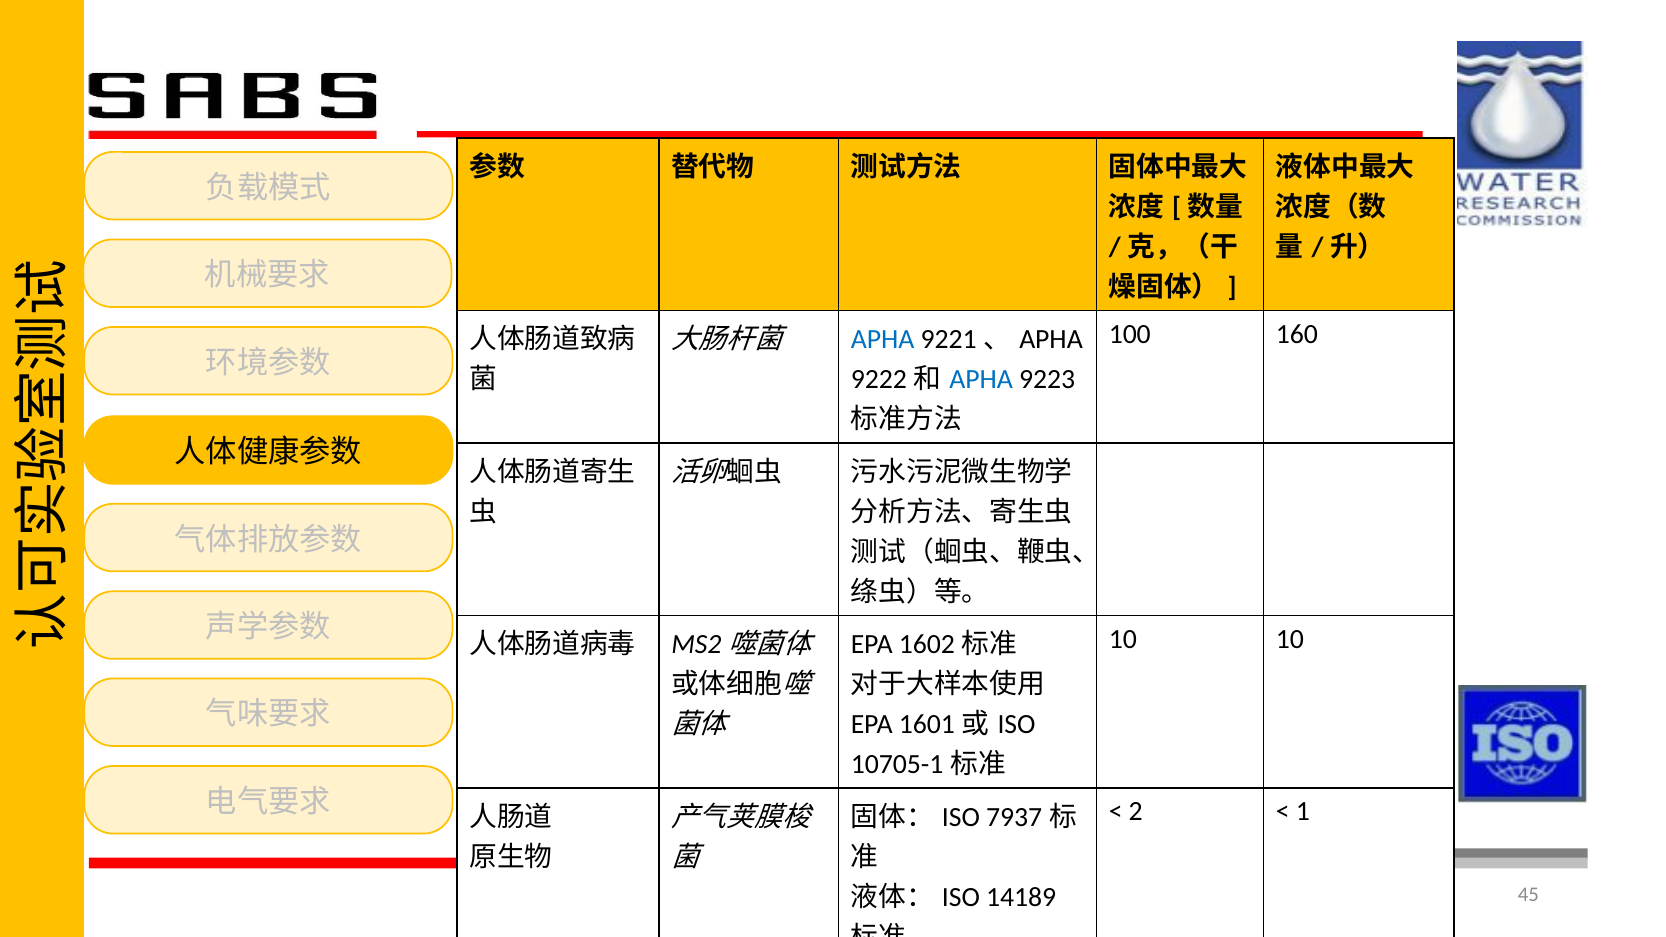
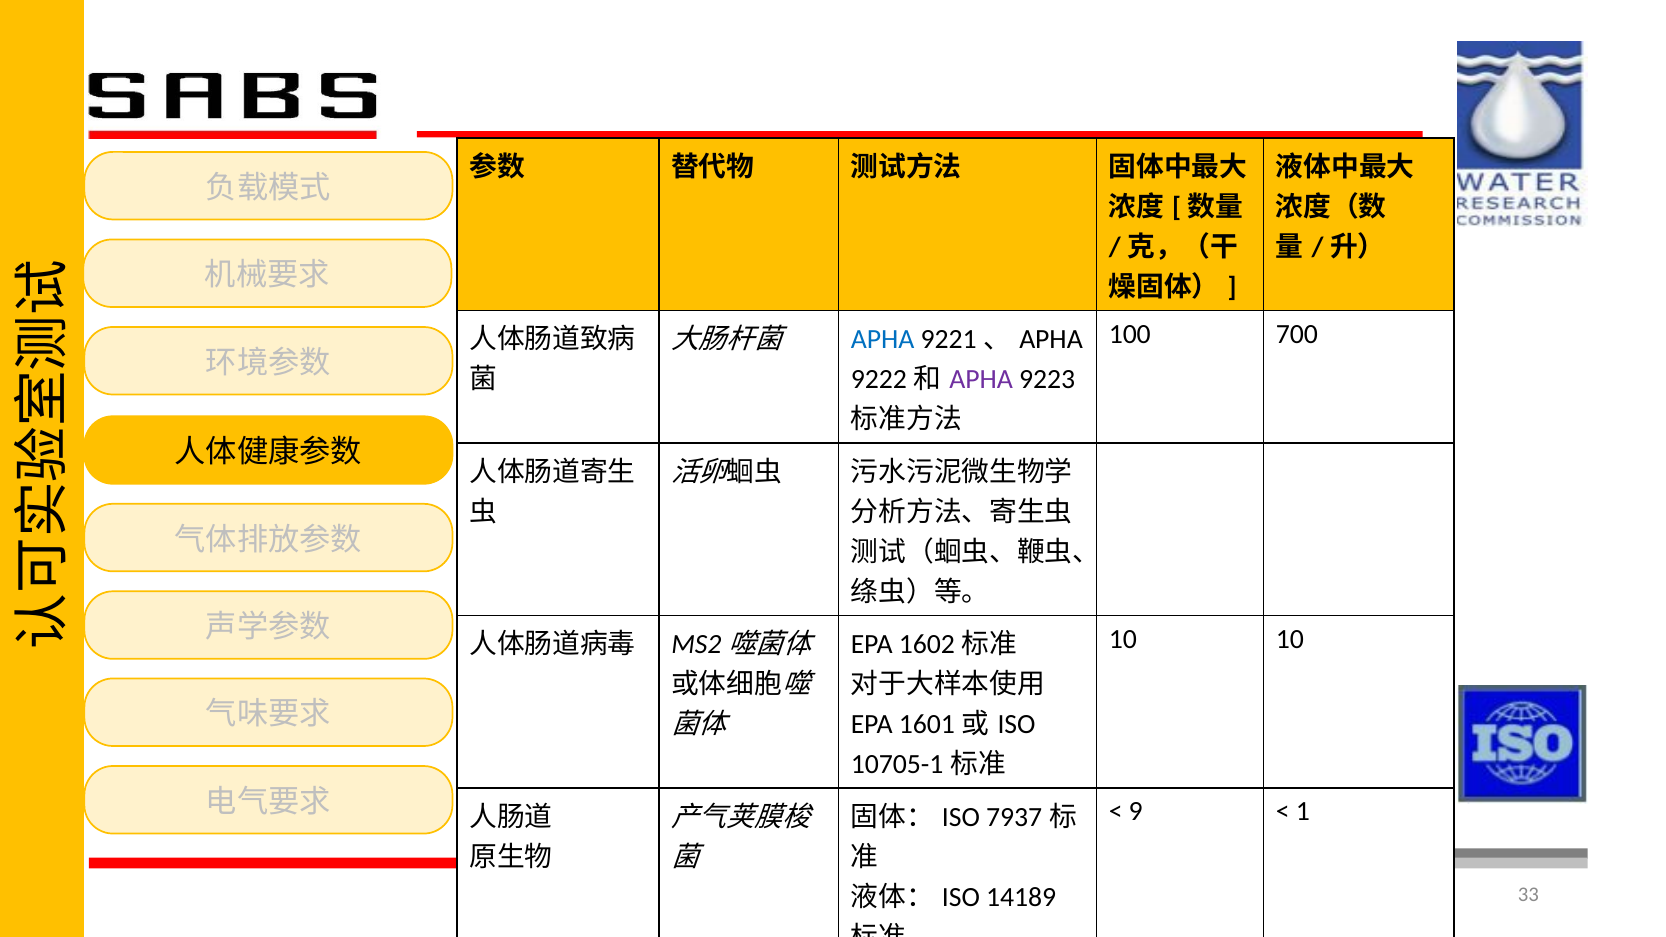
160: 160 -> 700 (1297, 334)
APHA colour: blue -> purple (981, 380)
2: 2 -> 9 (1136, 812)
45: 45 -> 33 (1528, 895)
